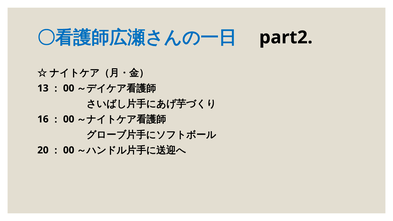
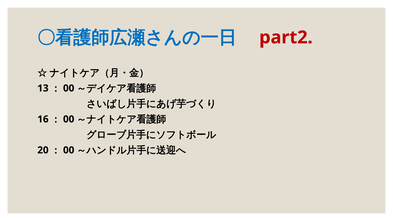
part2 colour: black -> red (286, 37)
